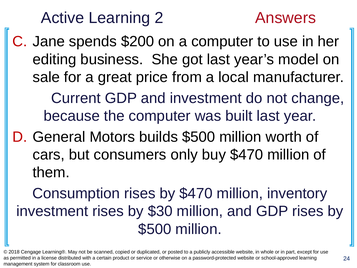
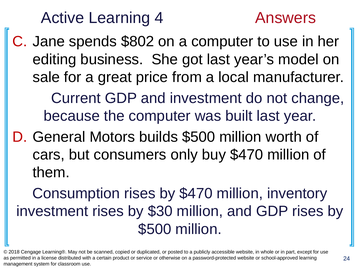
2: 2 -> 4 (159, 18)
$200: $200 -> $802 (138, 42)
